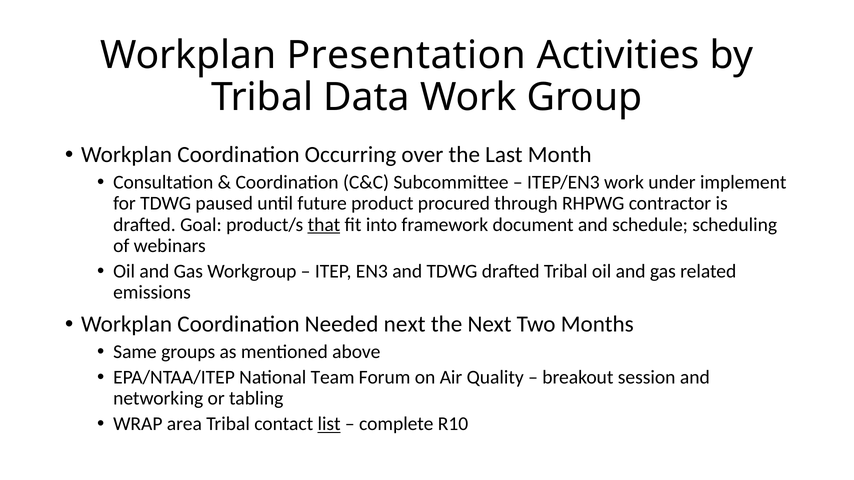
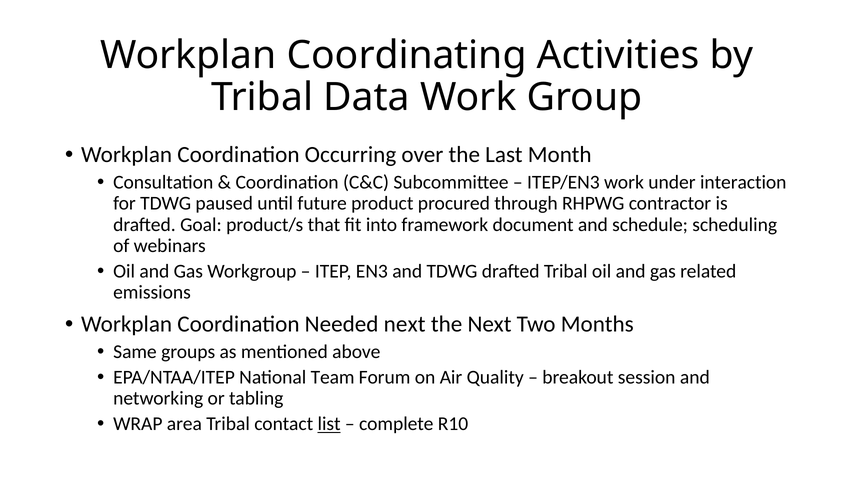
Presentation: Presentation -> Coordinating (407, 55)
implement: implement -> interaction (743, 182)
that underline: present -> none (324, 225)
